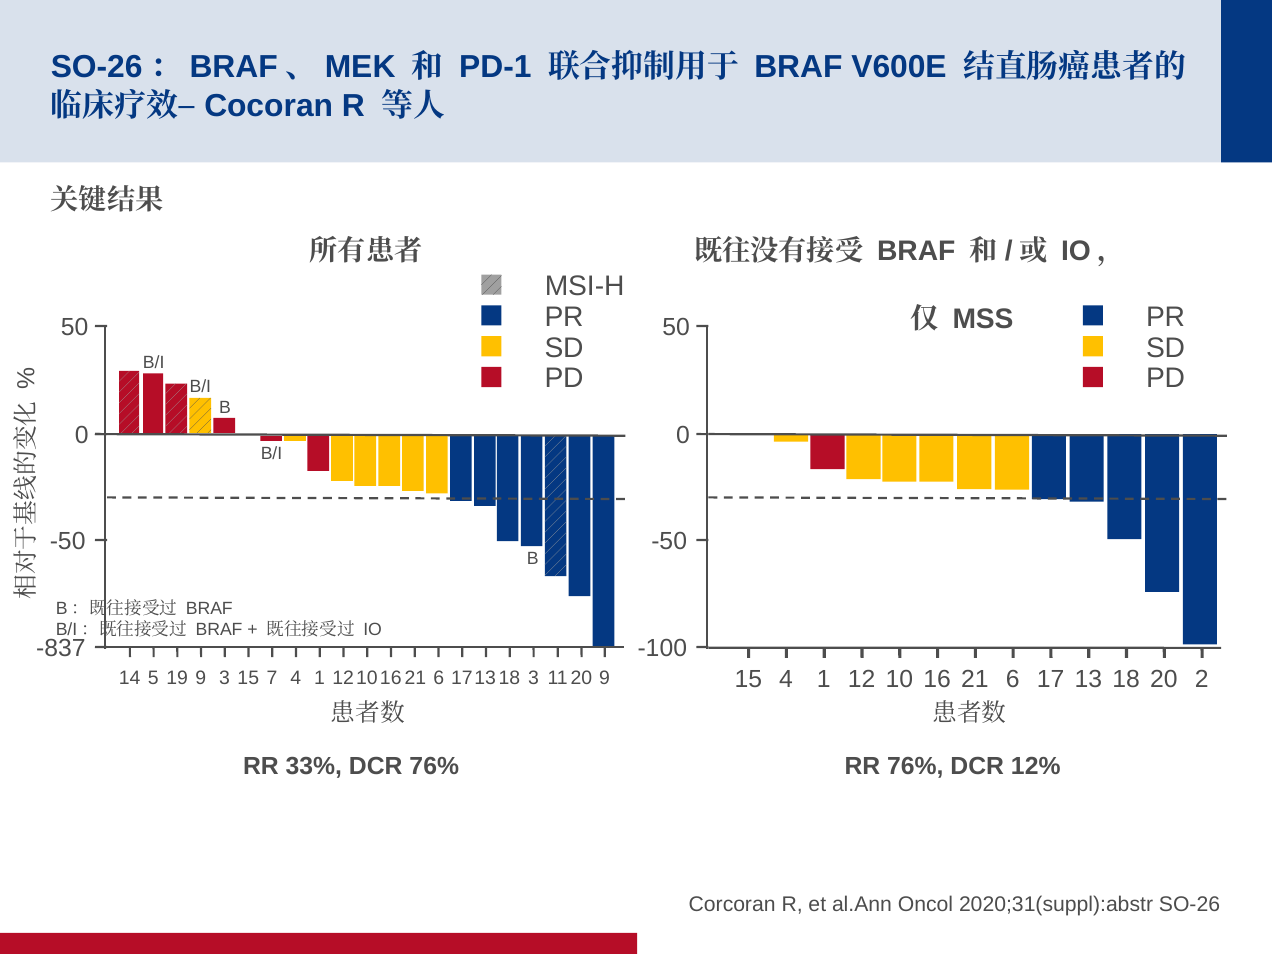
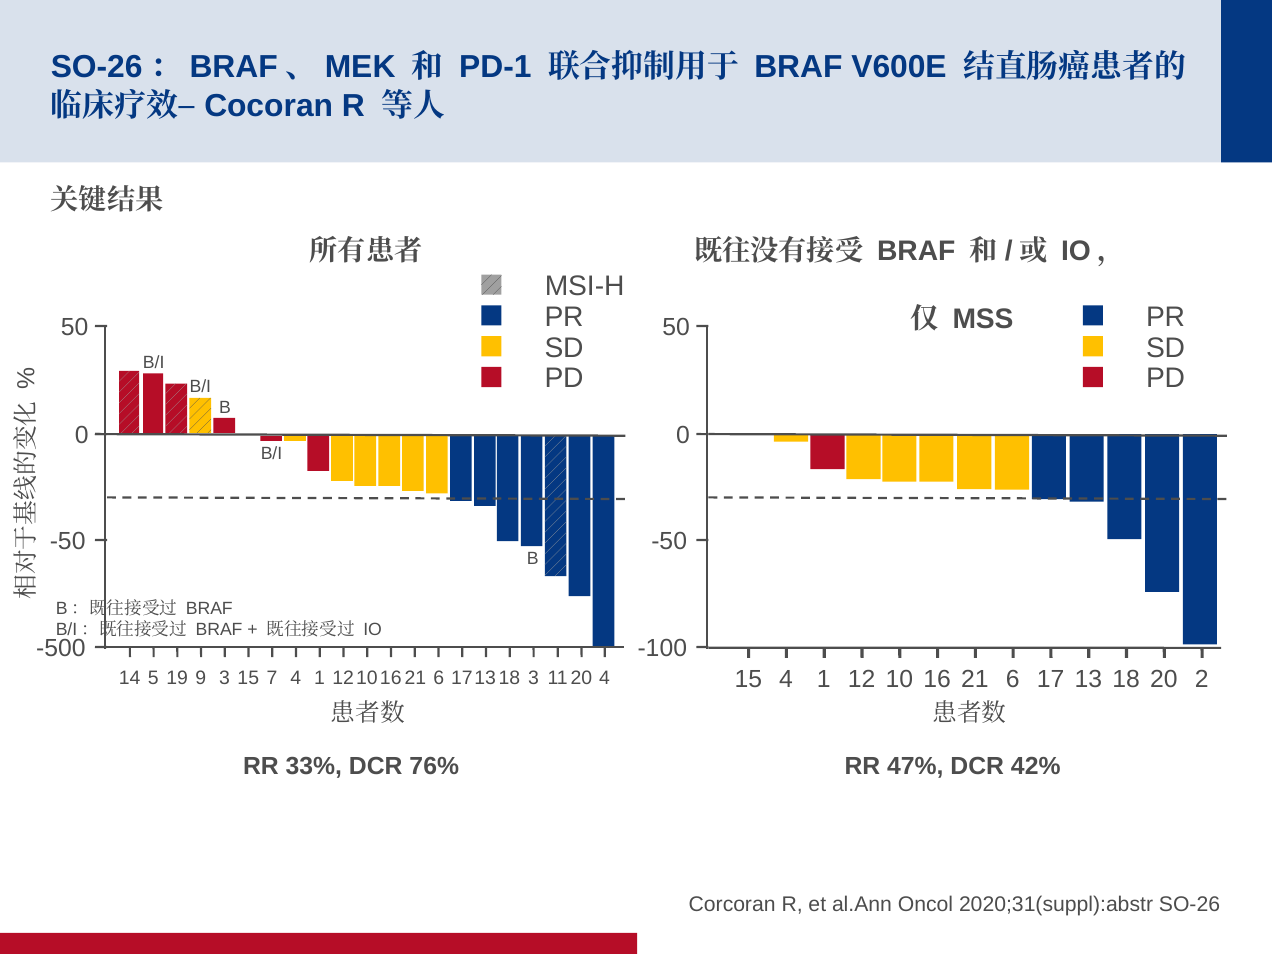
-837: -837 -> -500 (61, 648)
20 9: 9 -> 4 (605, 678)
RR 76%: 76% -> 47% (915, 766)
12%: 12% -> 42% (1036, 766)
